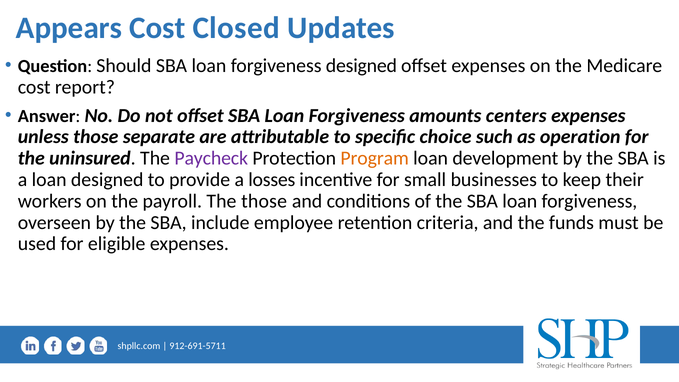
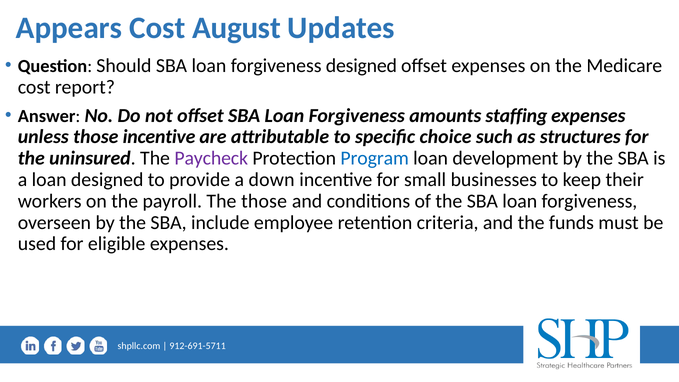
Closed: Closed -> August (237, 28)
centers: centers -> staffing (516, 116)
those separate: separate -> incentive (159, 137)
operation: operation -> structures (580, 137)
Program colour: orange -> blue (375, 158)
losses: losses -> down (272, 180)
